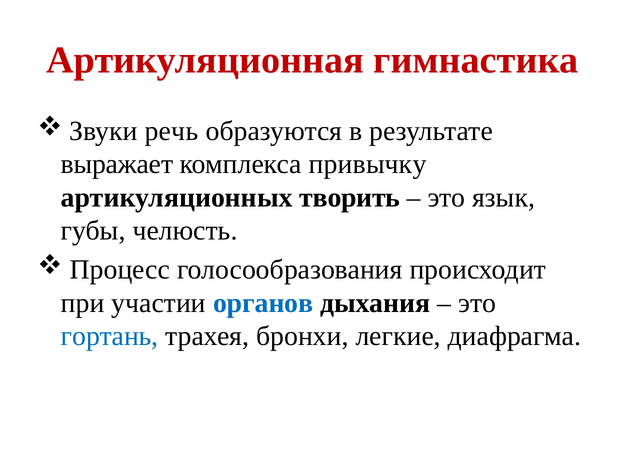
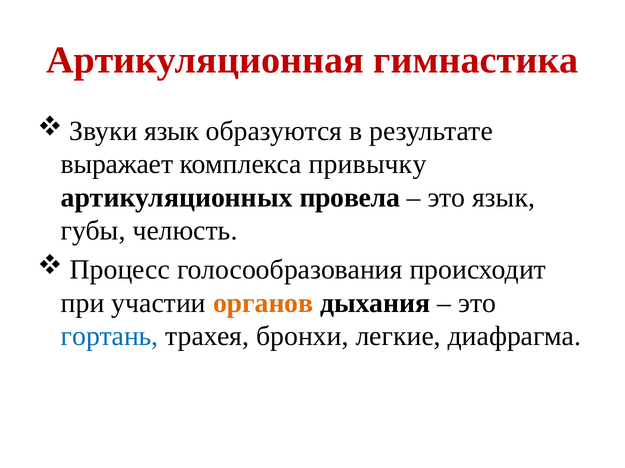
Звуки речь: речь -> язык (172, 131)
творить: творить -> провела (350, 198)
органов colour: blue -> orange (263, 303)
